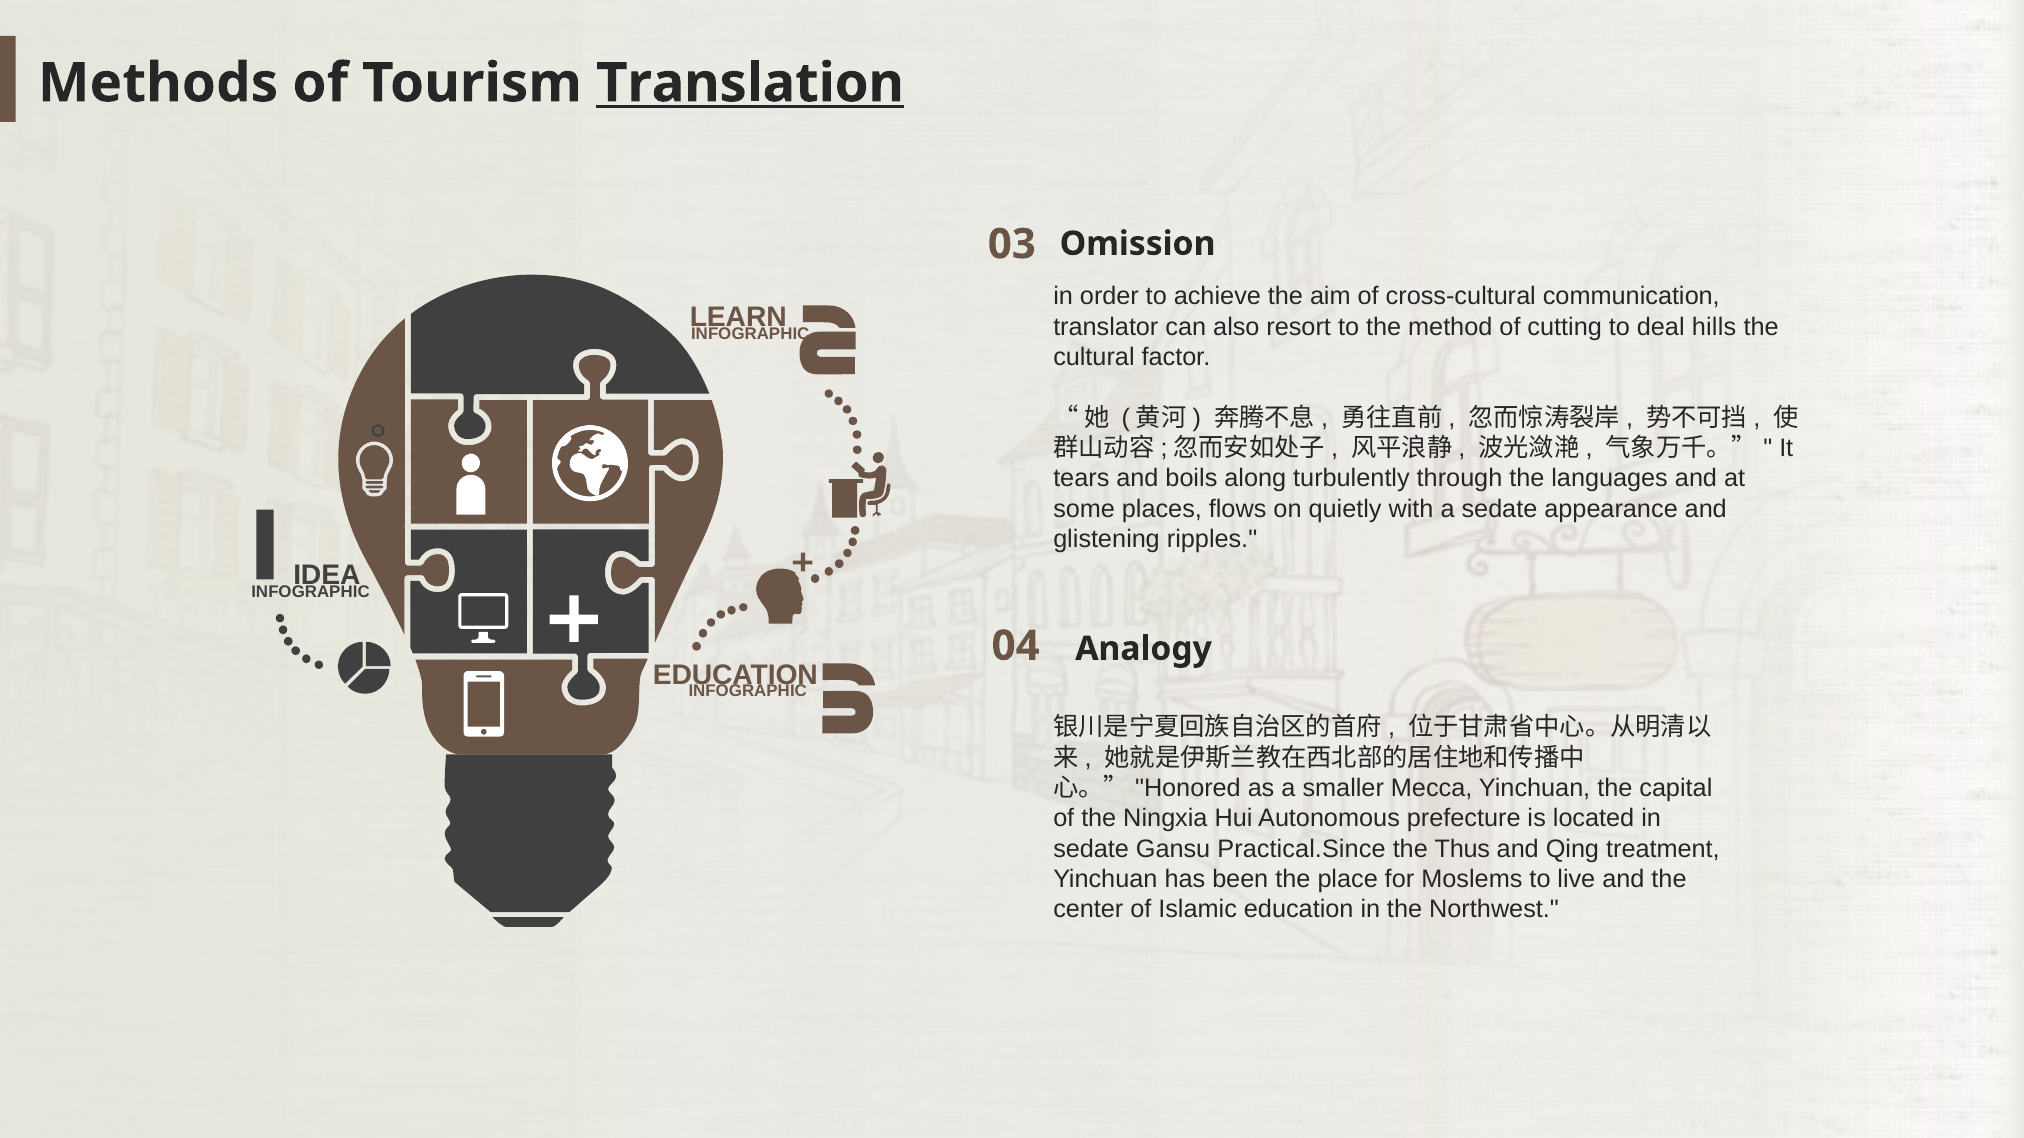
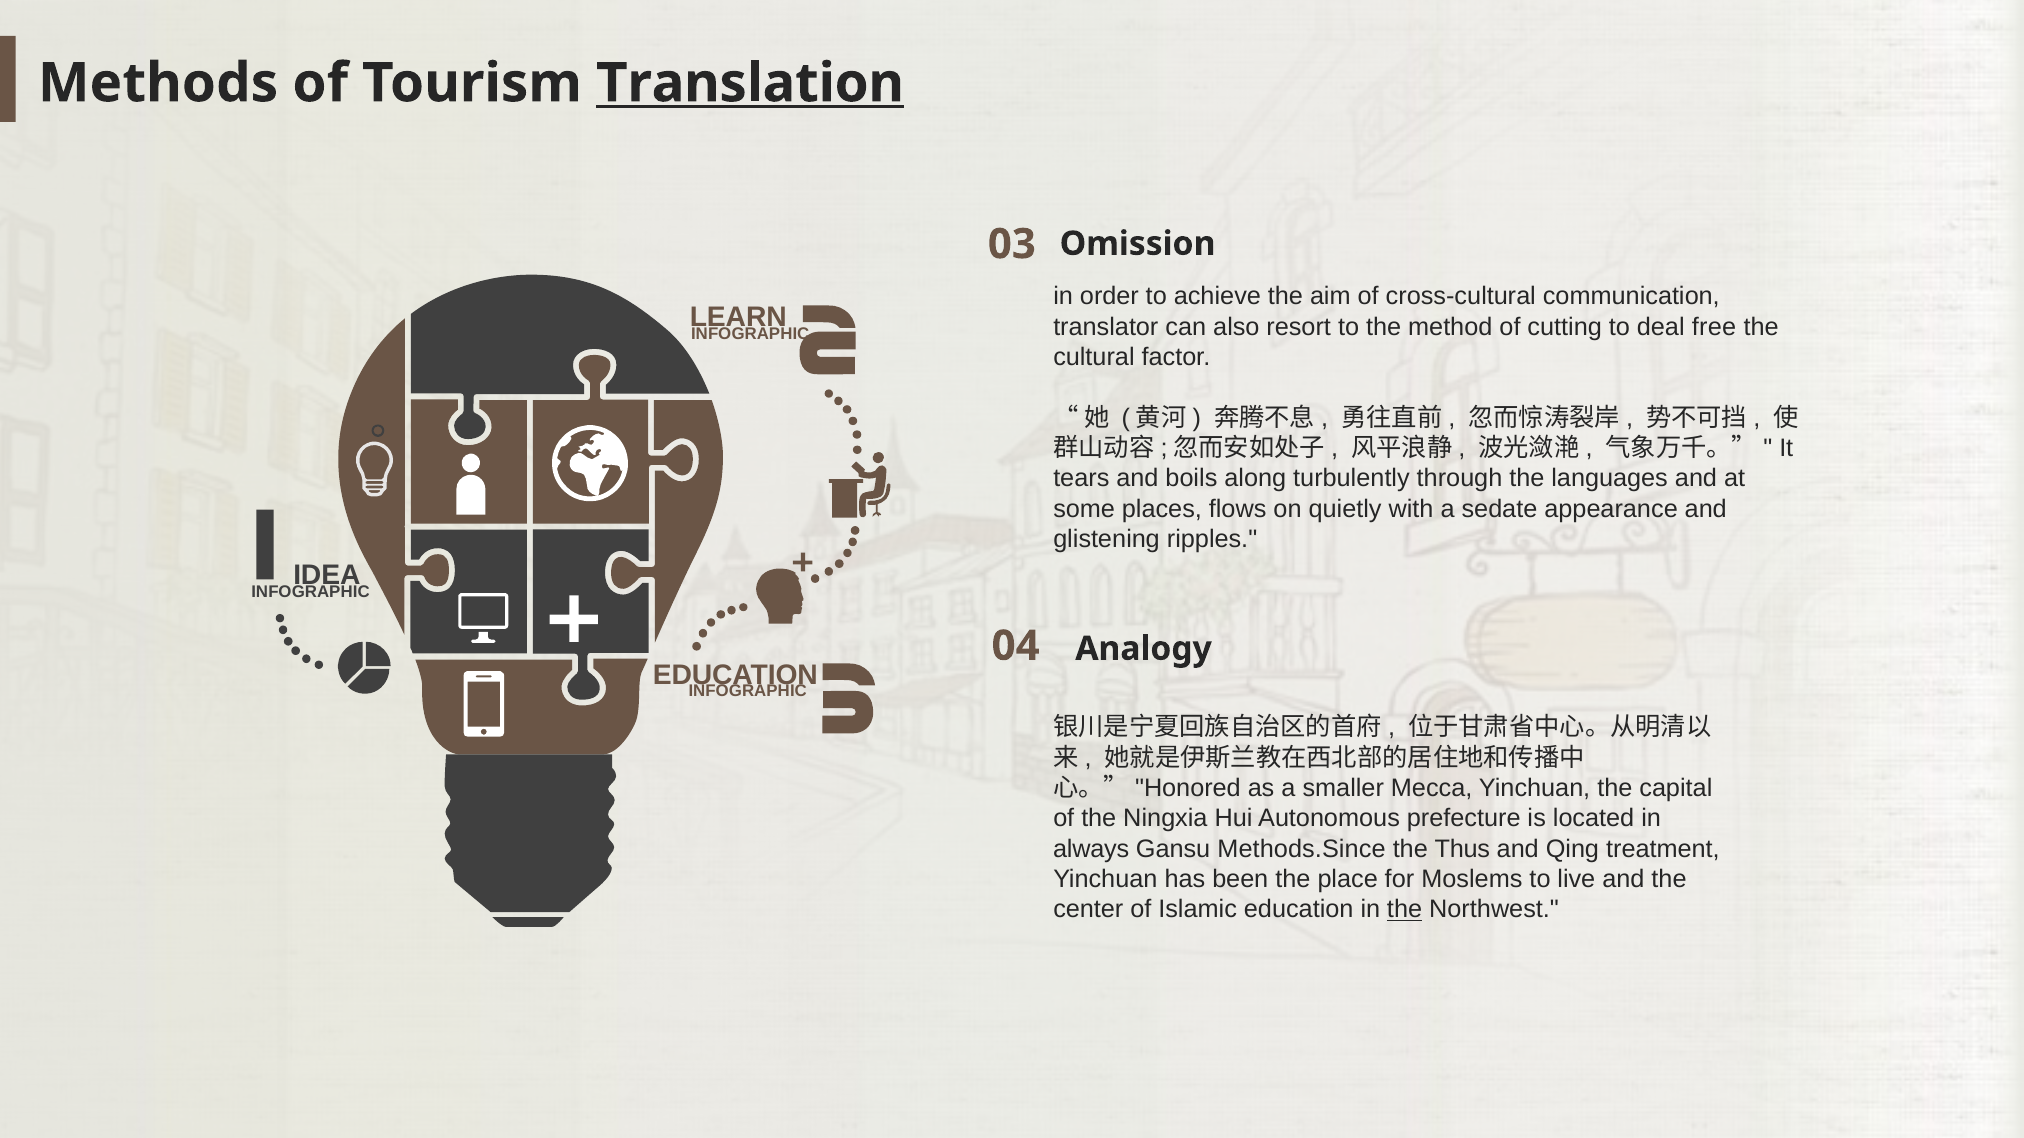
hills: hills -> free (1714, 327)
sedate: sedate -> always (1091, 849)
Practical.Since: Practical.Since -> Methods.Since (1301, 849)
the underline: none -> present (1405, 910)
